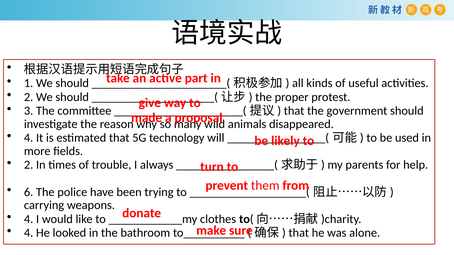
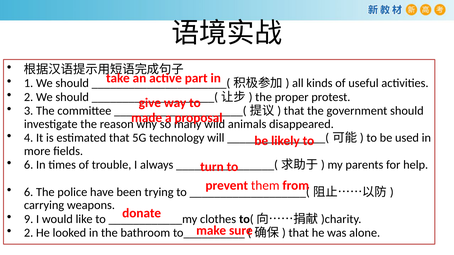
2: 2 -> 6 (29, 165)
4: 4 -> 9 (29, 219)
4: 4 -> 2 (29, 233)
